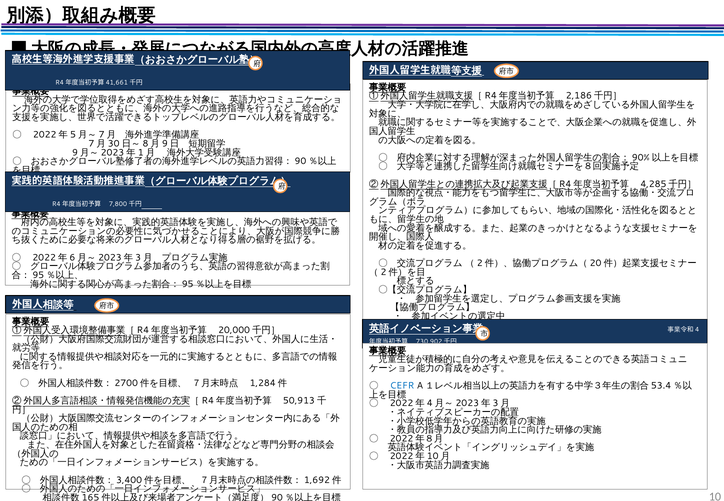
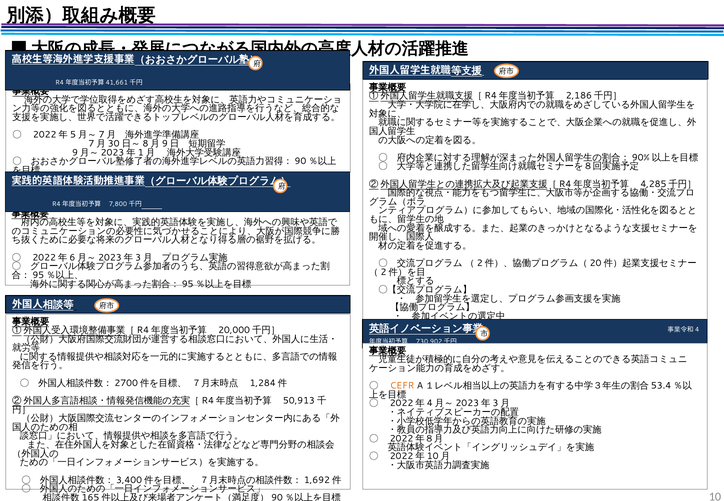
CEFR colour: blue -> orange (402, 386)
